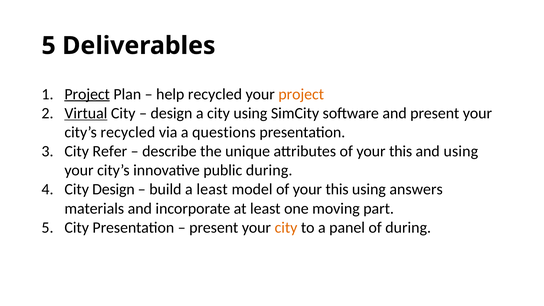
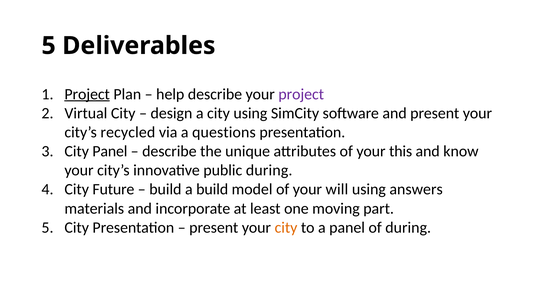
help recycled: recycled -> describe (215, 94)
project colour: orange -> purple (301, 94)
Virtual underline: present -> none (86, 113)
City Refer: Refer -> Panel (110, 151)
and using: using -> know (461, 151)
City Design: Design -> Future (113, 189)
a least: least -> build (212, 189)
model of your this: this -> will (337, 189)
